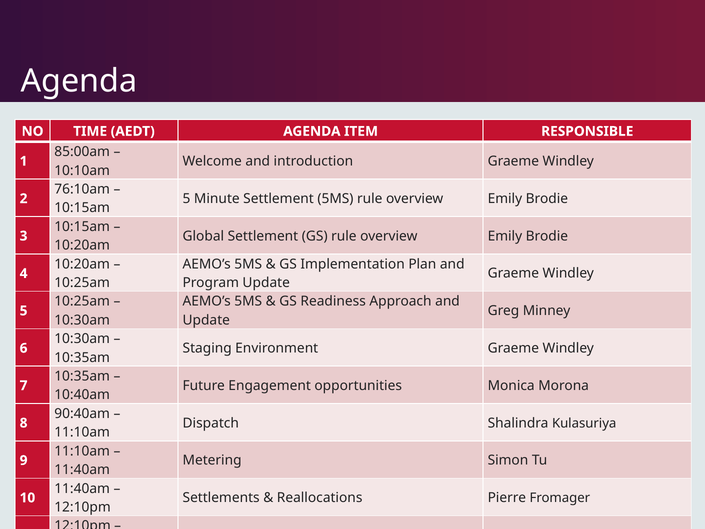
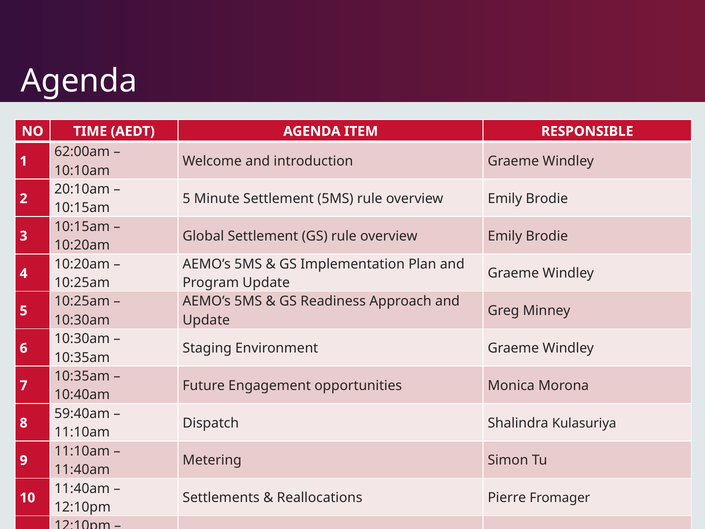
85:00am: 85:00am -> 62:00am (82, 152)
76:10am: 76:10am -> 20:10am (82, 189)
90:40am: 90:40am -> 59:40am (82, 413)
